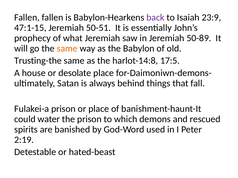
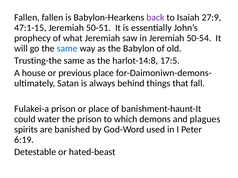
23:9: 23:9 -> 27:9 (211, 18)
50-89: 50-89 -> 50-54 (199, 38)
same colour: orange -> blue (67, 49)
desolate: desolate -> previous (75, 73)
rescued: rescued -> plagues (205, 119)
2:19: 2:19 -> 6:19 (24, 140)
